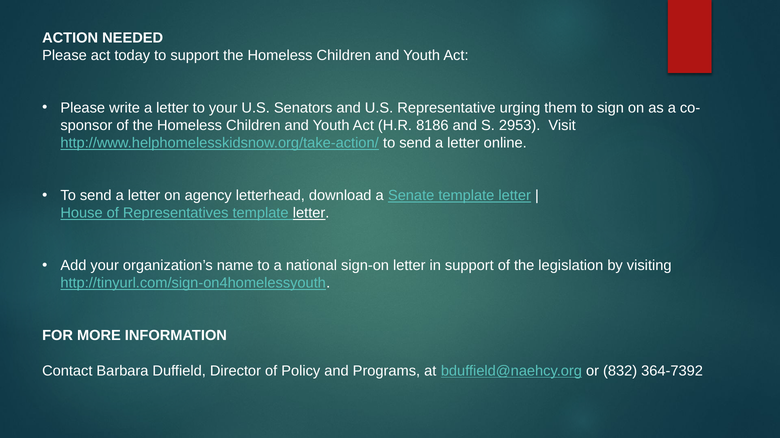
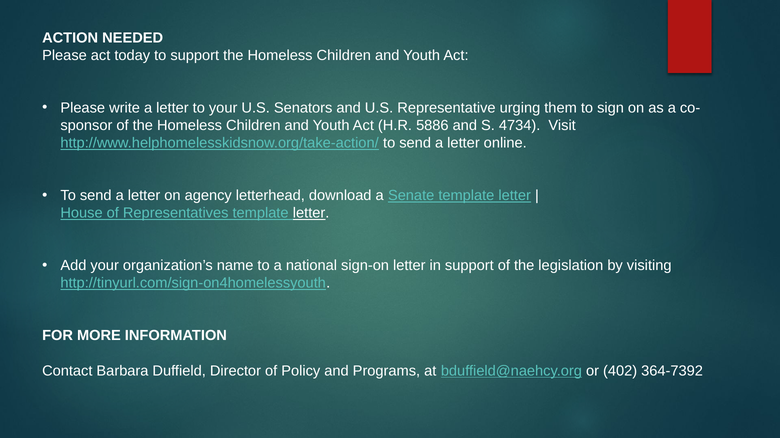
8186: 8186 -> 5886 (432, 126)
2953: 2953 -> 4734 (520, 126)
832: 832 -> 402 (620, 371)
